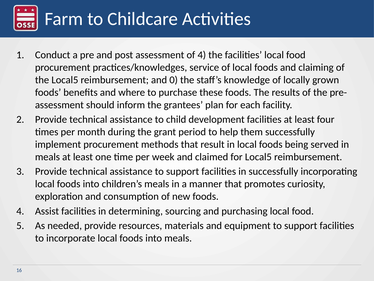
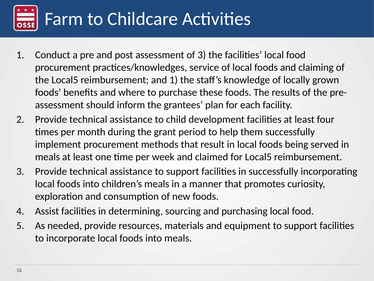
of 4: 4 -> 3 (202, 55)
and 0: 0 -> 1 (174, 80)
